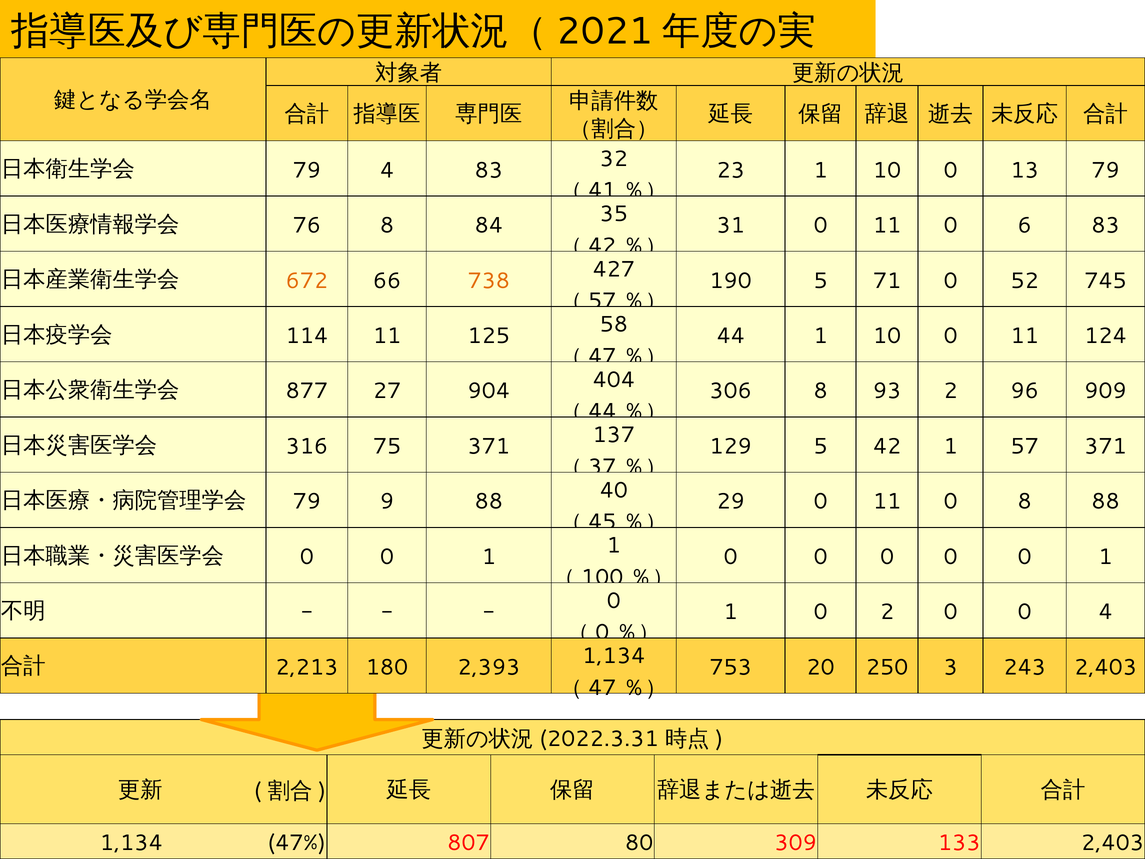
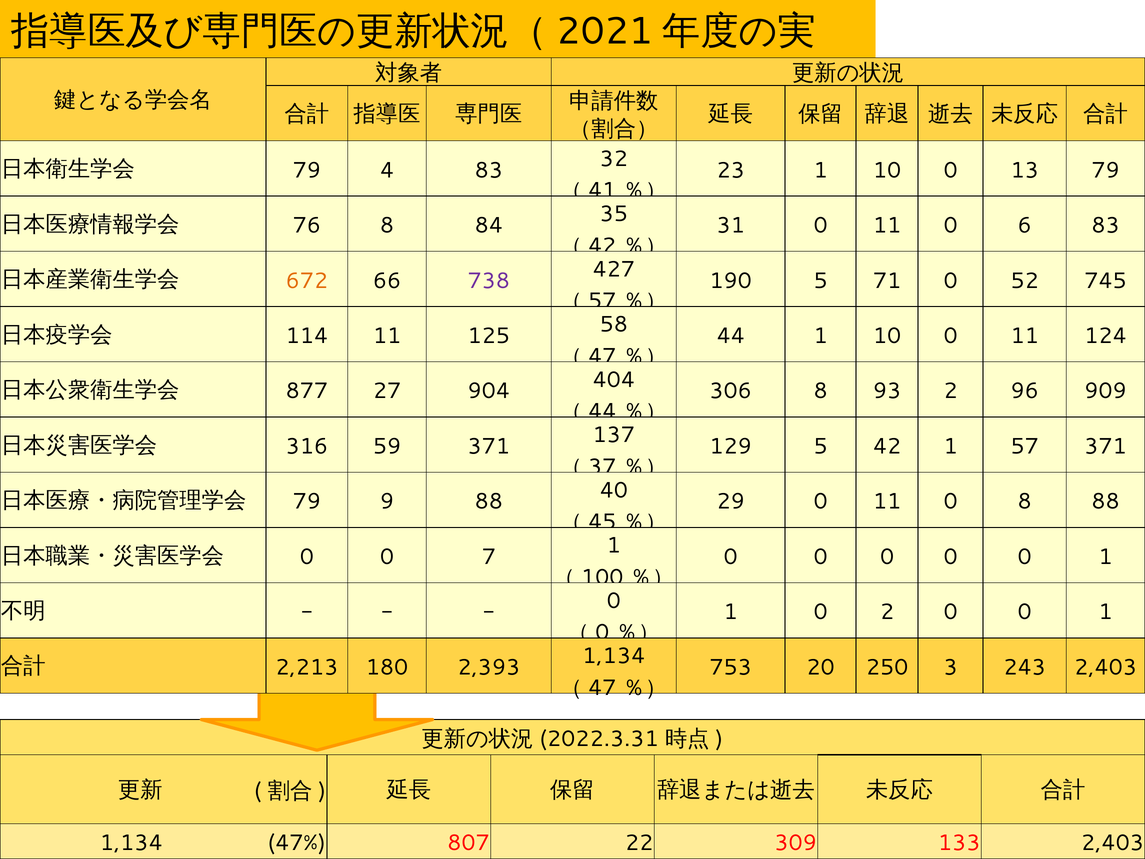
738 colour: orange -> purple (489, 281)
75: 75 -> 59 (387, 446)
1: 1 -> 7 (489, 557)
2 0 0 4: 4 -> 1 (1106, 612)
80: 80 -> 22 (639, 843)
